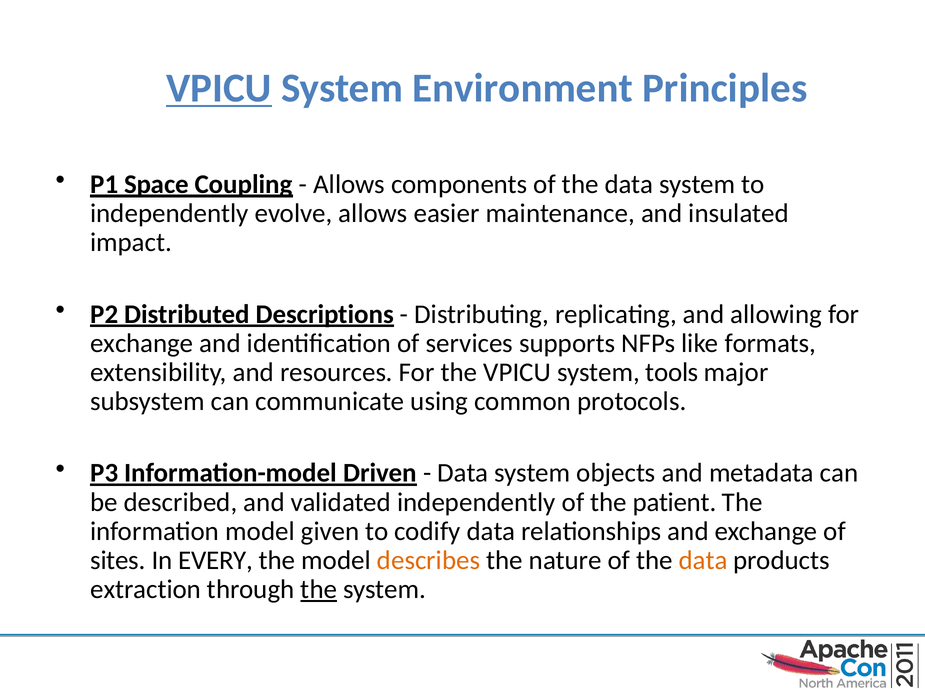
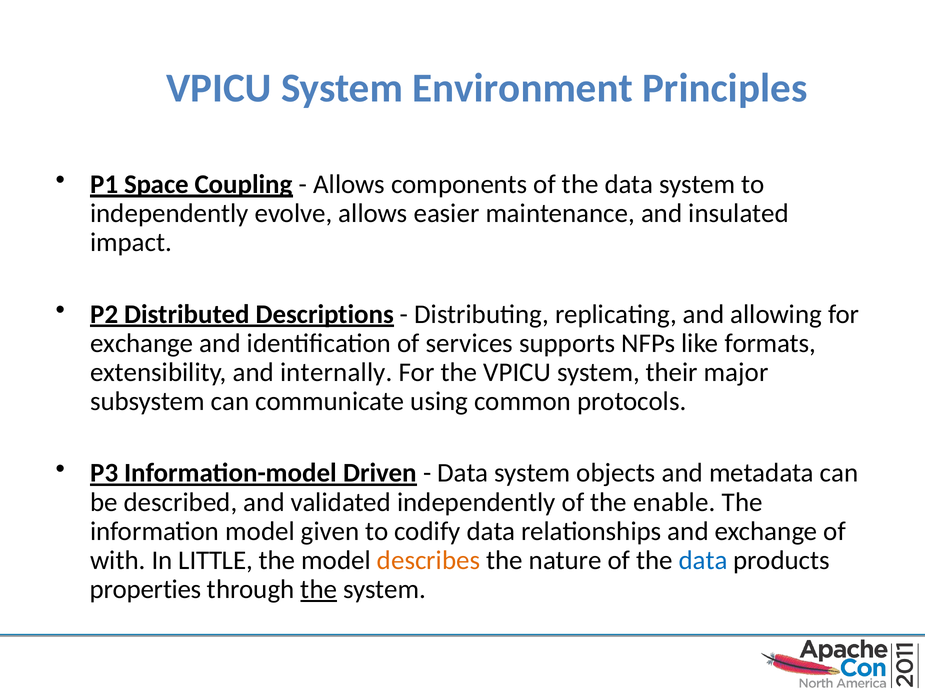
VPICU underline: present -> none (219, 88)
resources: resources -> internally (336, 373)
tools: tools -> their (672, 373)
patient: patient -> enable (674, 503)
sites: sites -> with (118, 561)
EVERY: EVERY -> LITTLE (216, 561)
data colour: orange -> blue (703, 561)
extraction: extraction -> properties (146, 590)
